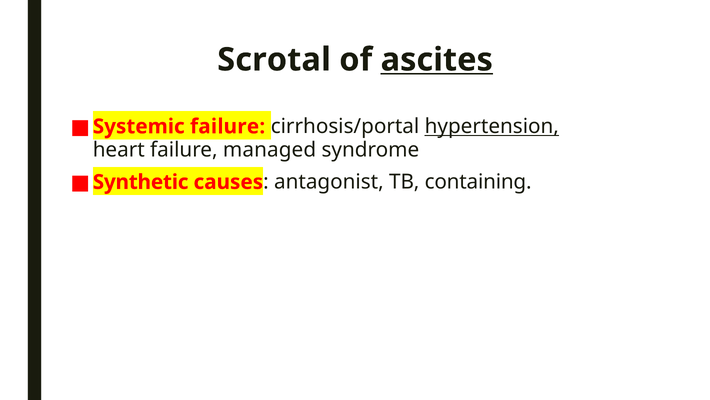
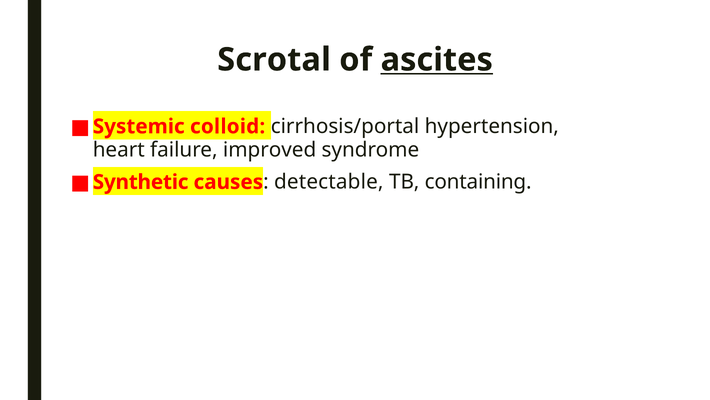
Systemic failure: failure -> colloid (228, 126)
hypertension underline: present -> none (492, 126)
managed: managed -> improved (270, 150)
antagonist: antagonist -> detectable (329, 182)
